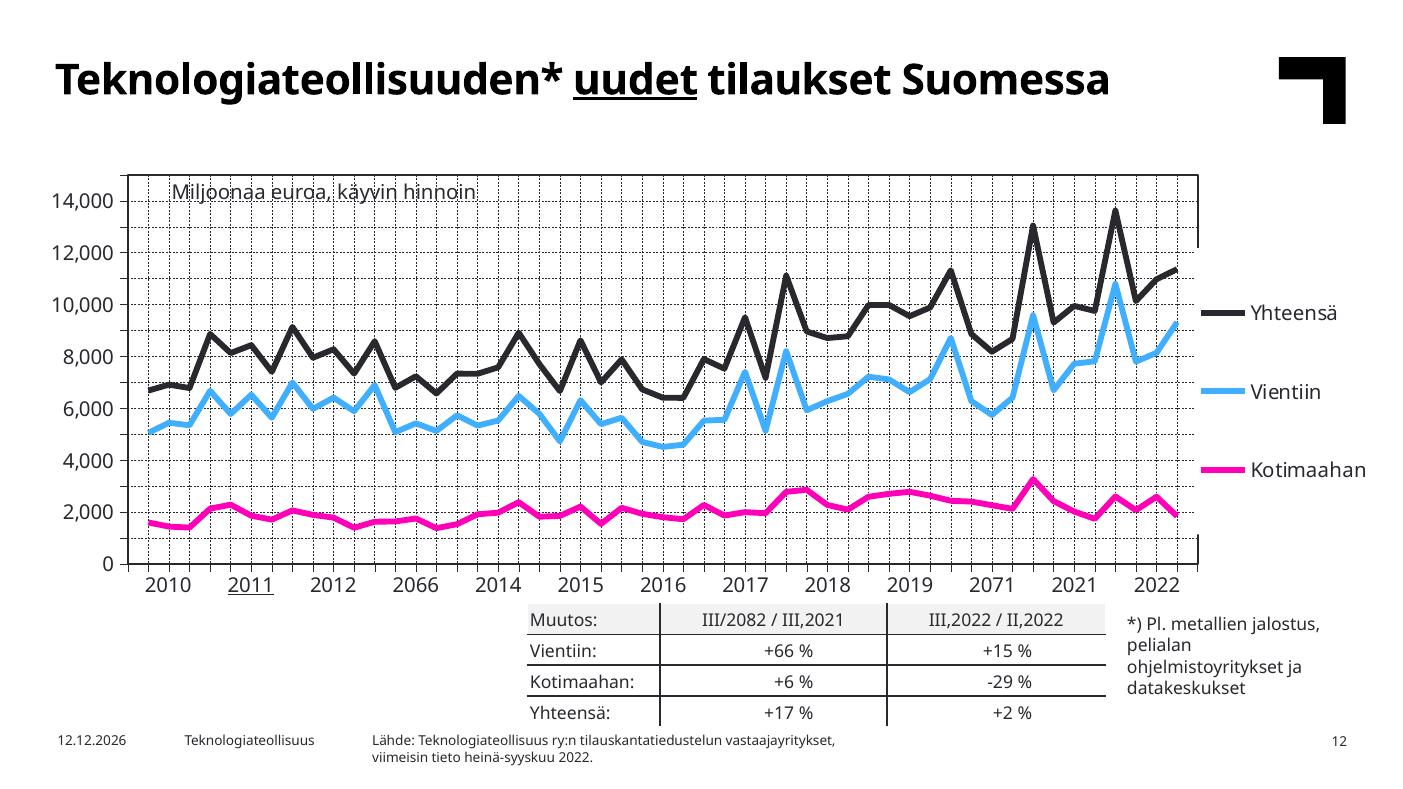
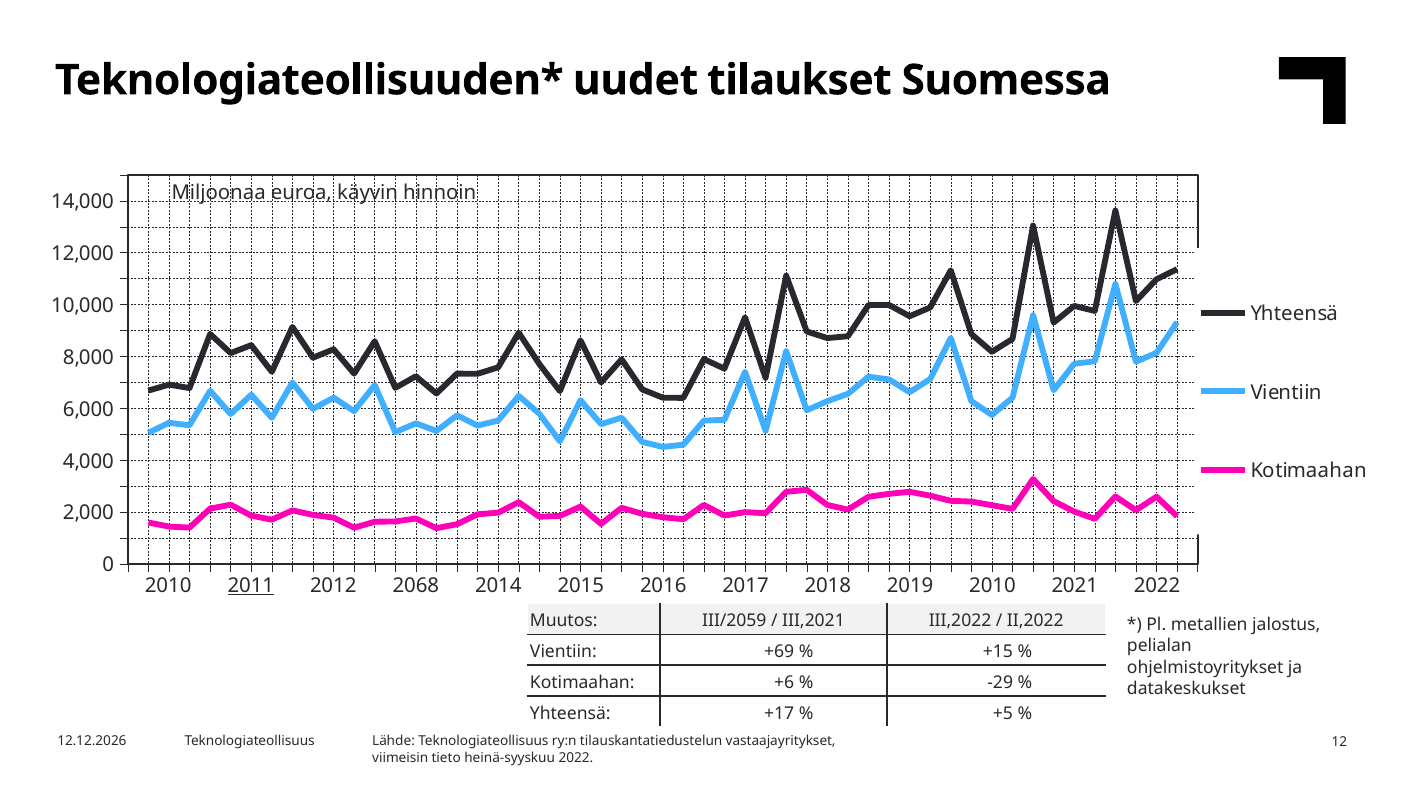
uudet underline: present -> none (635, 80)
2066: 2066 -> 2068 (416, 586)
2019 2071: 2071 -> 2010 (993, 586)
III/2082: III/2082 -> III/2059 (734, 621)
+66: +66 -> +69 (779, 652)
+2: +2 -> +5 (1003, 714)
